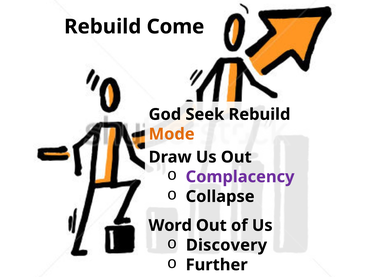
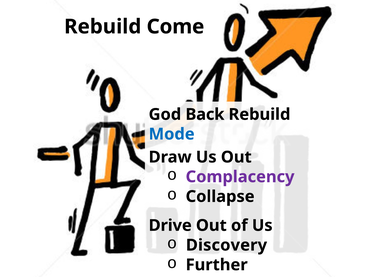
Seek: Seek -> Back (205, 115)
Mode colour: orange -> blue (172, 134)
Word: Word -> Drive (170, 226)
